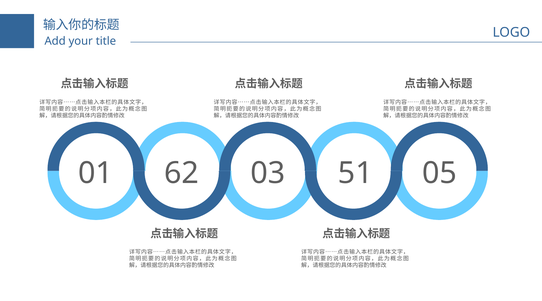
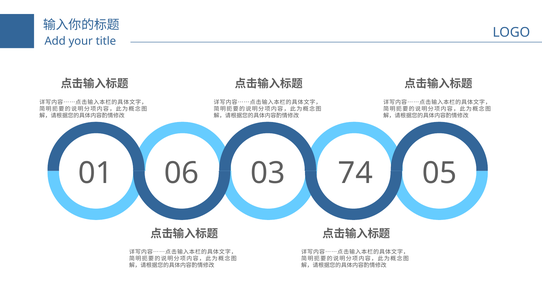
62: 62 -> 06 (181, 173)
51: 51 -> 74 (355, 173)
